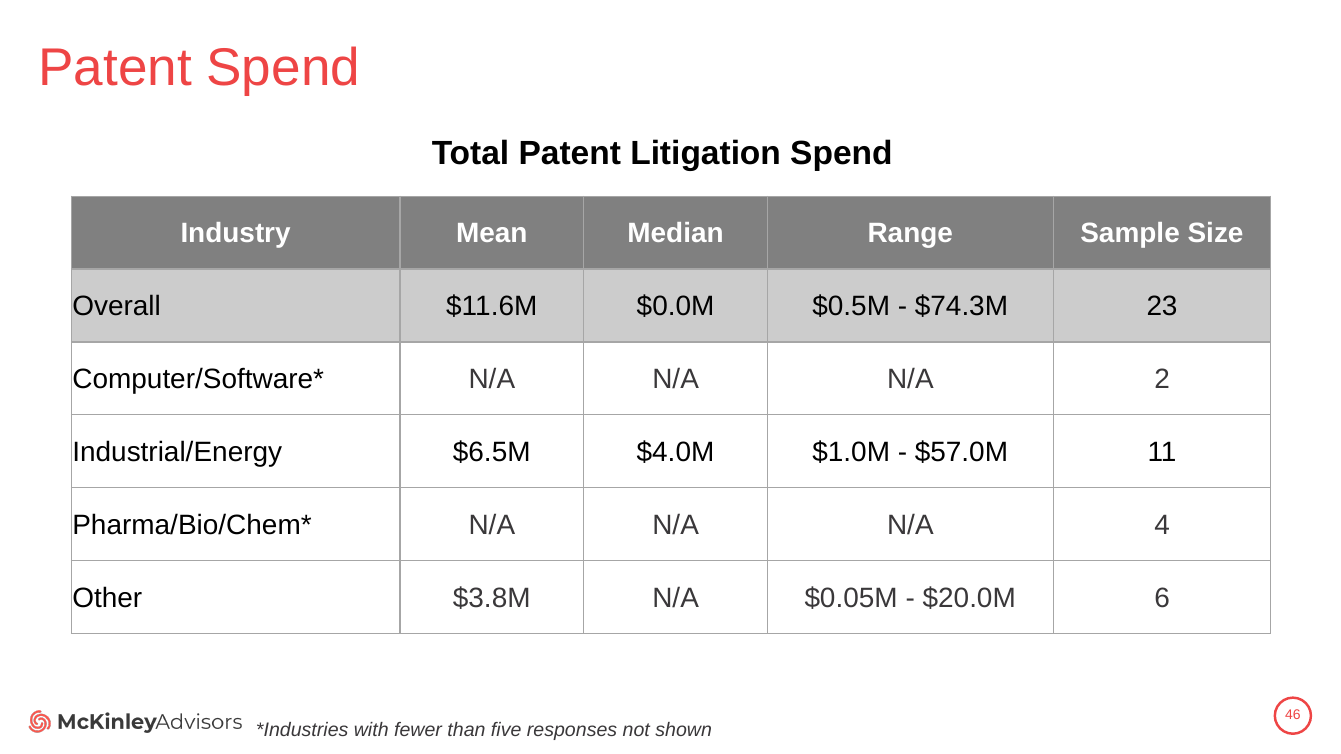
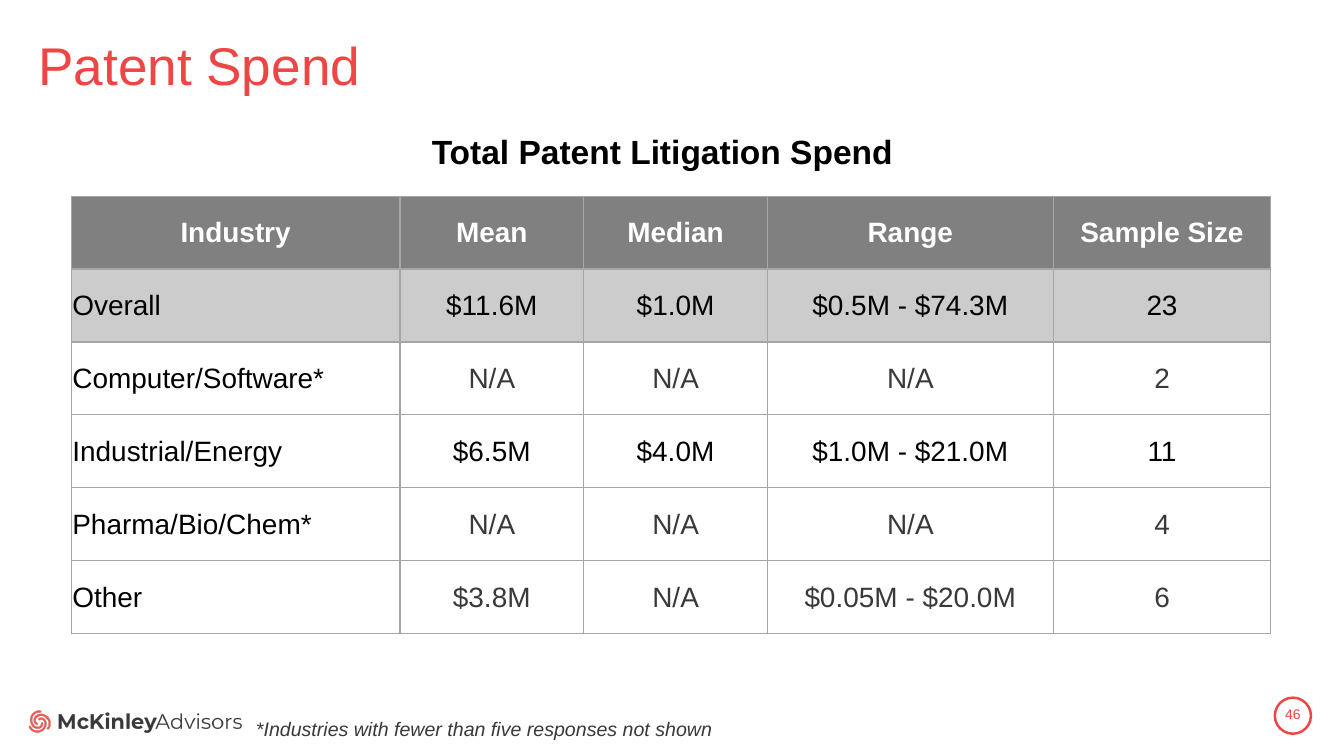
$11.6M $0.0M: $0.0M -> $1.0M (676, 307)
$57.0M: $57.0M -> $21.0M (961, 453)
